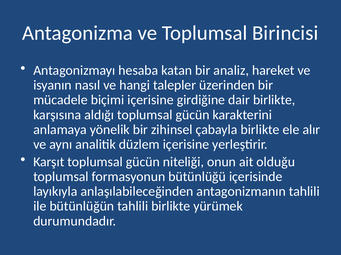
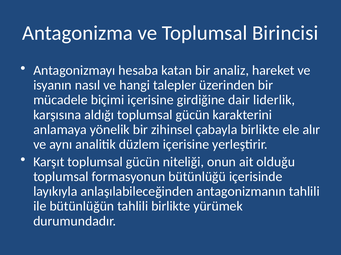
dair birlikte: birlikte -> liderlik (274, 100)
